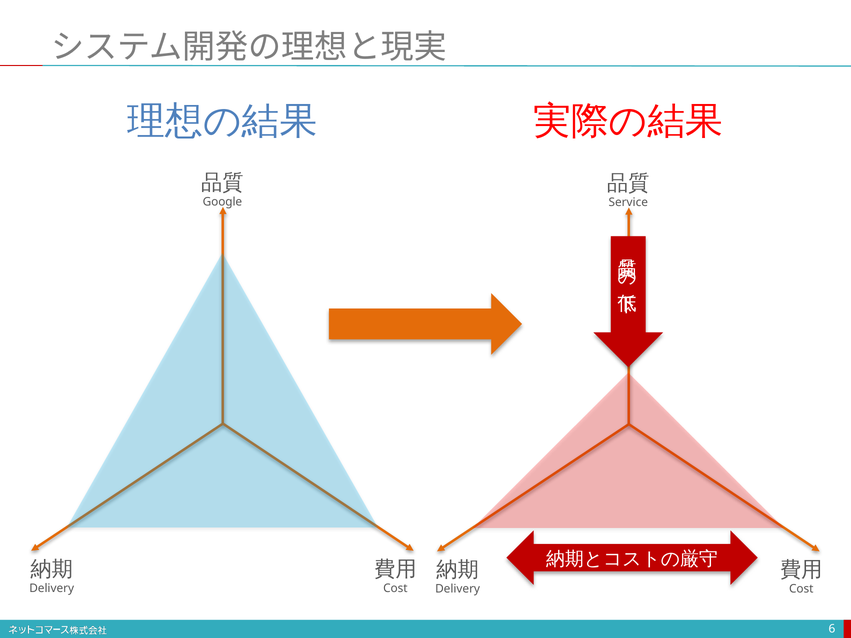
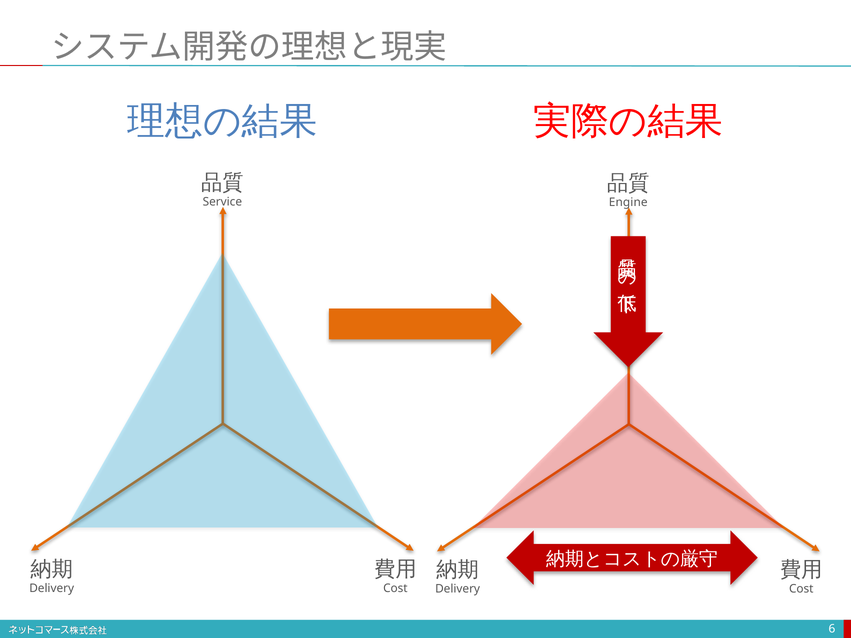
Google: Google -> Service (222, 202)
Service: Service -> Engine (628, 202)
